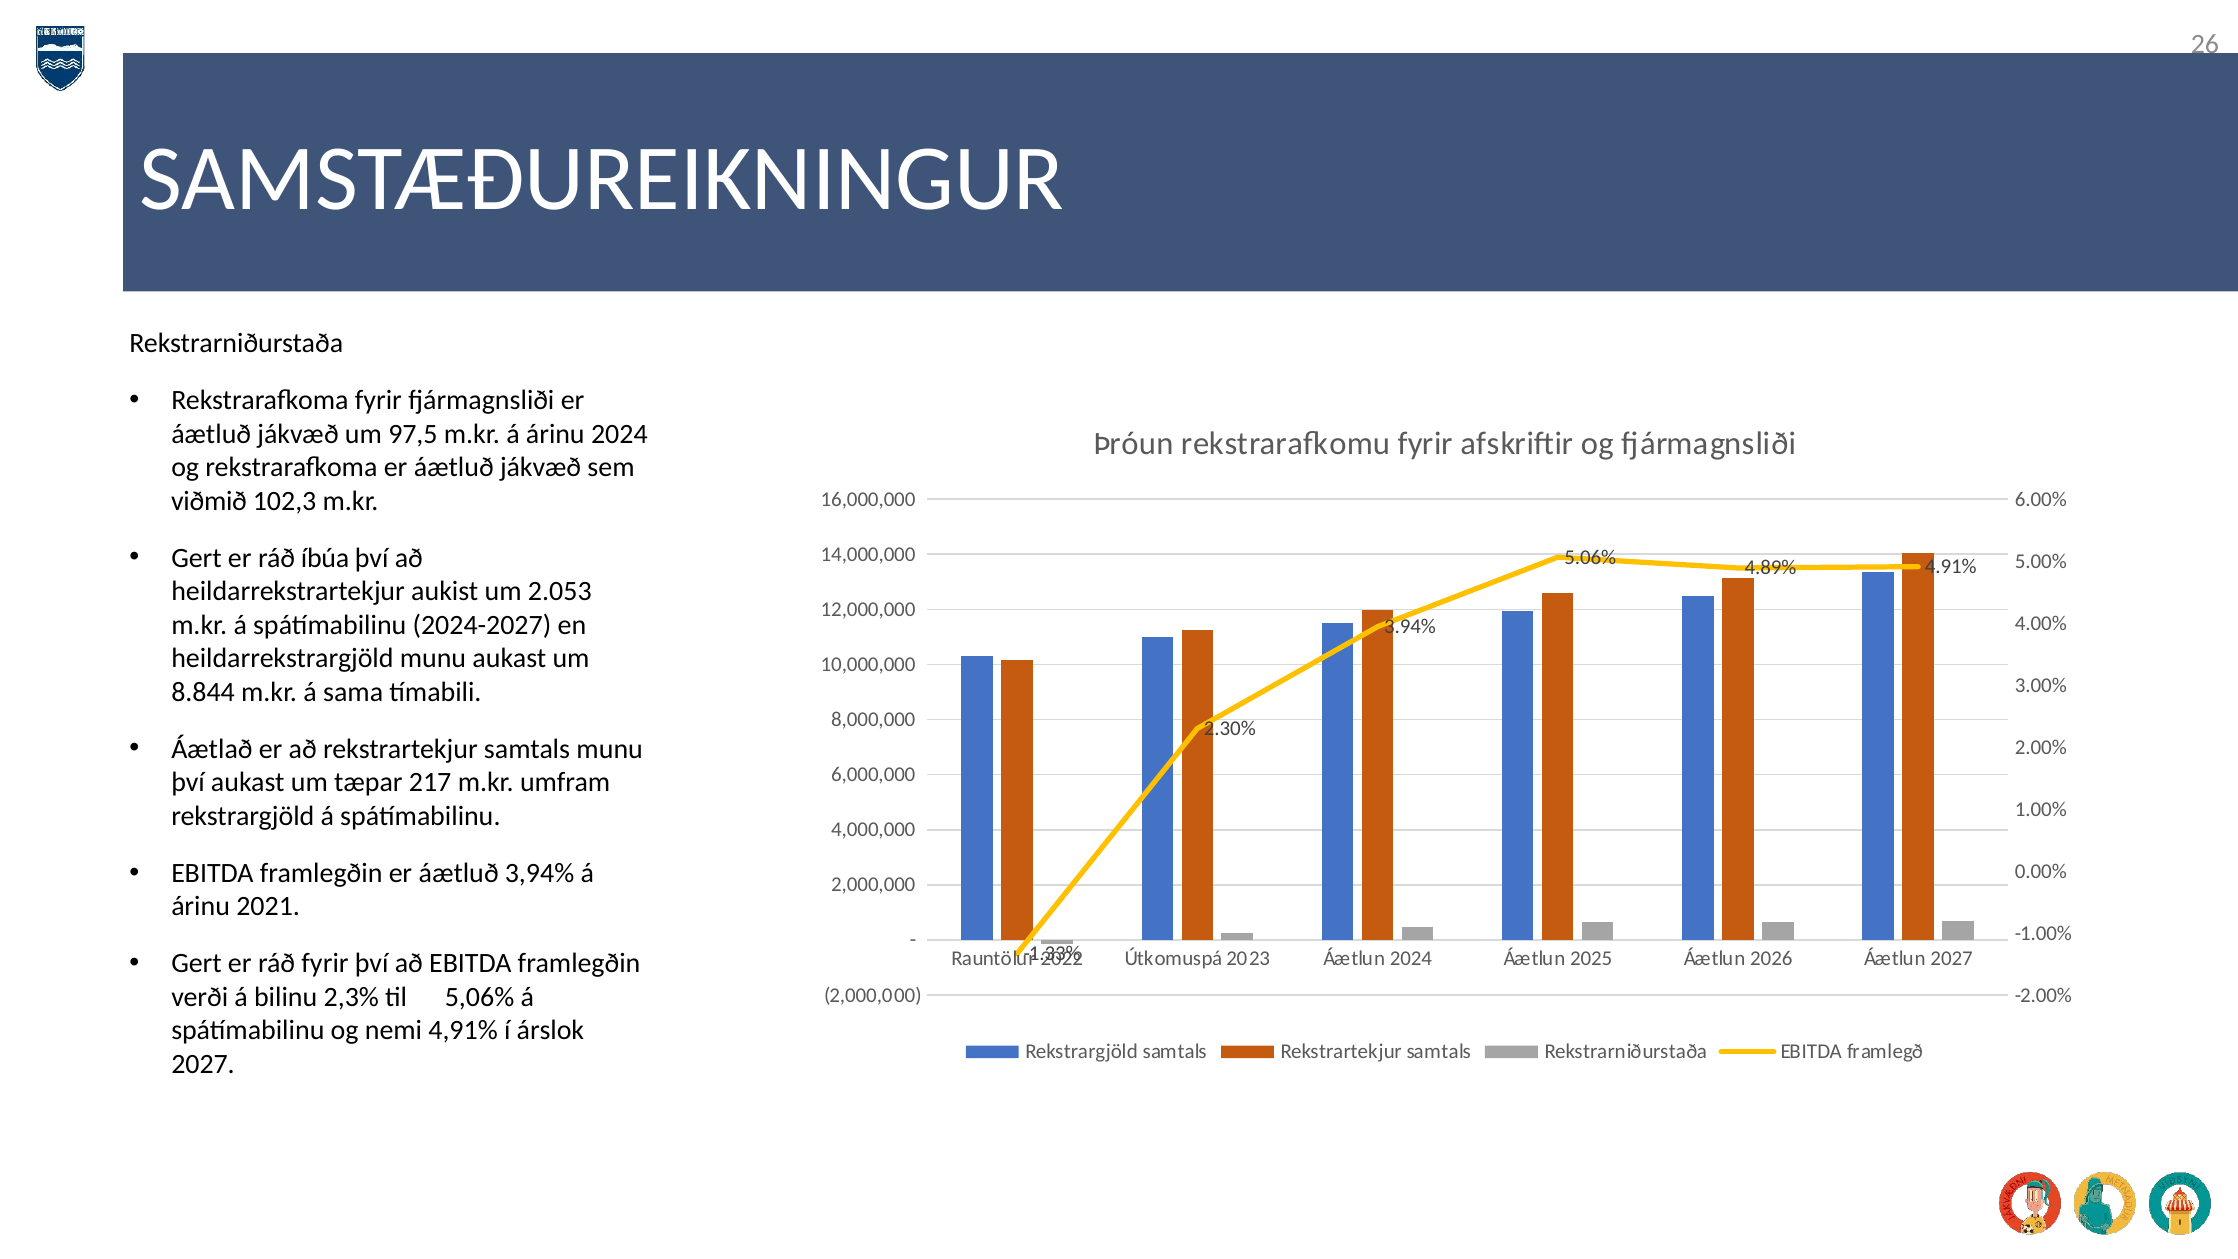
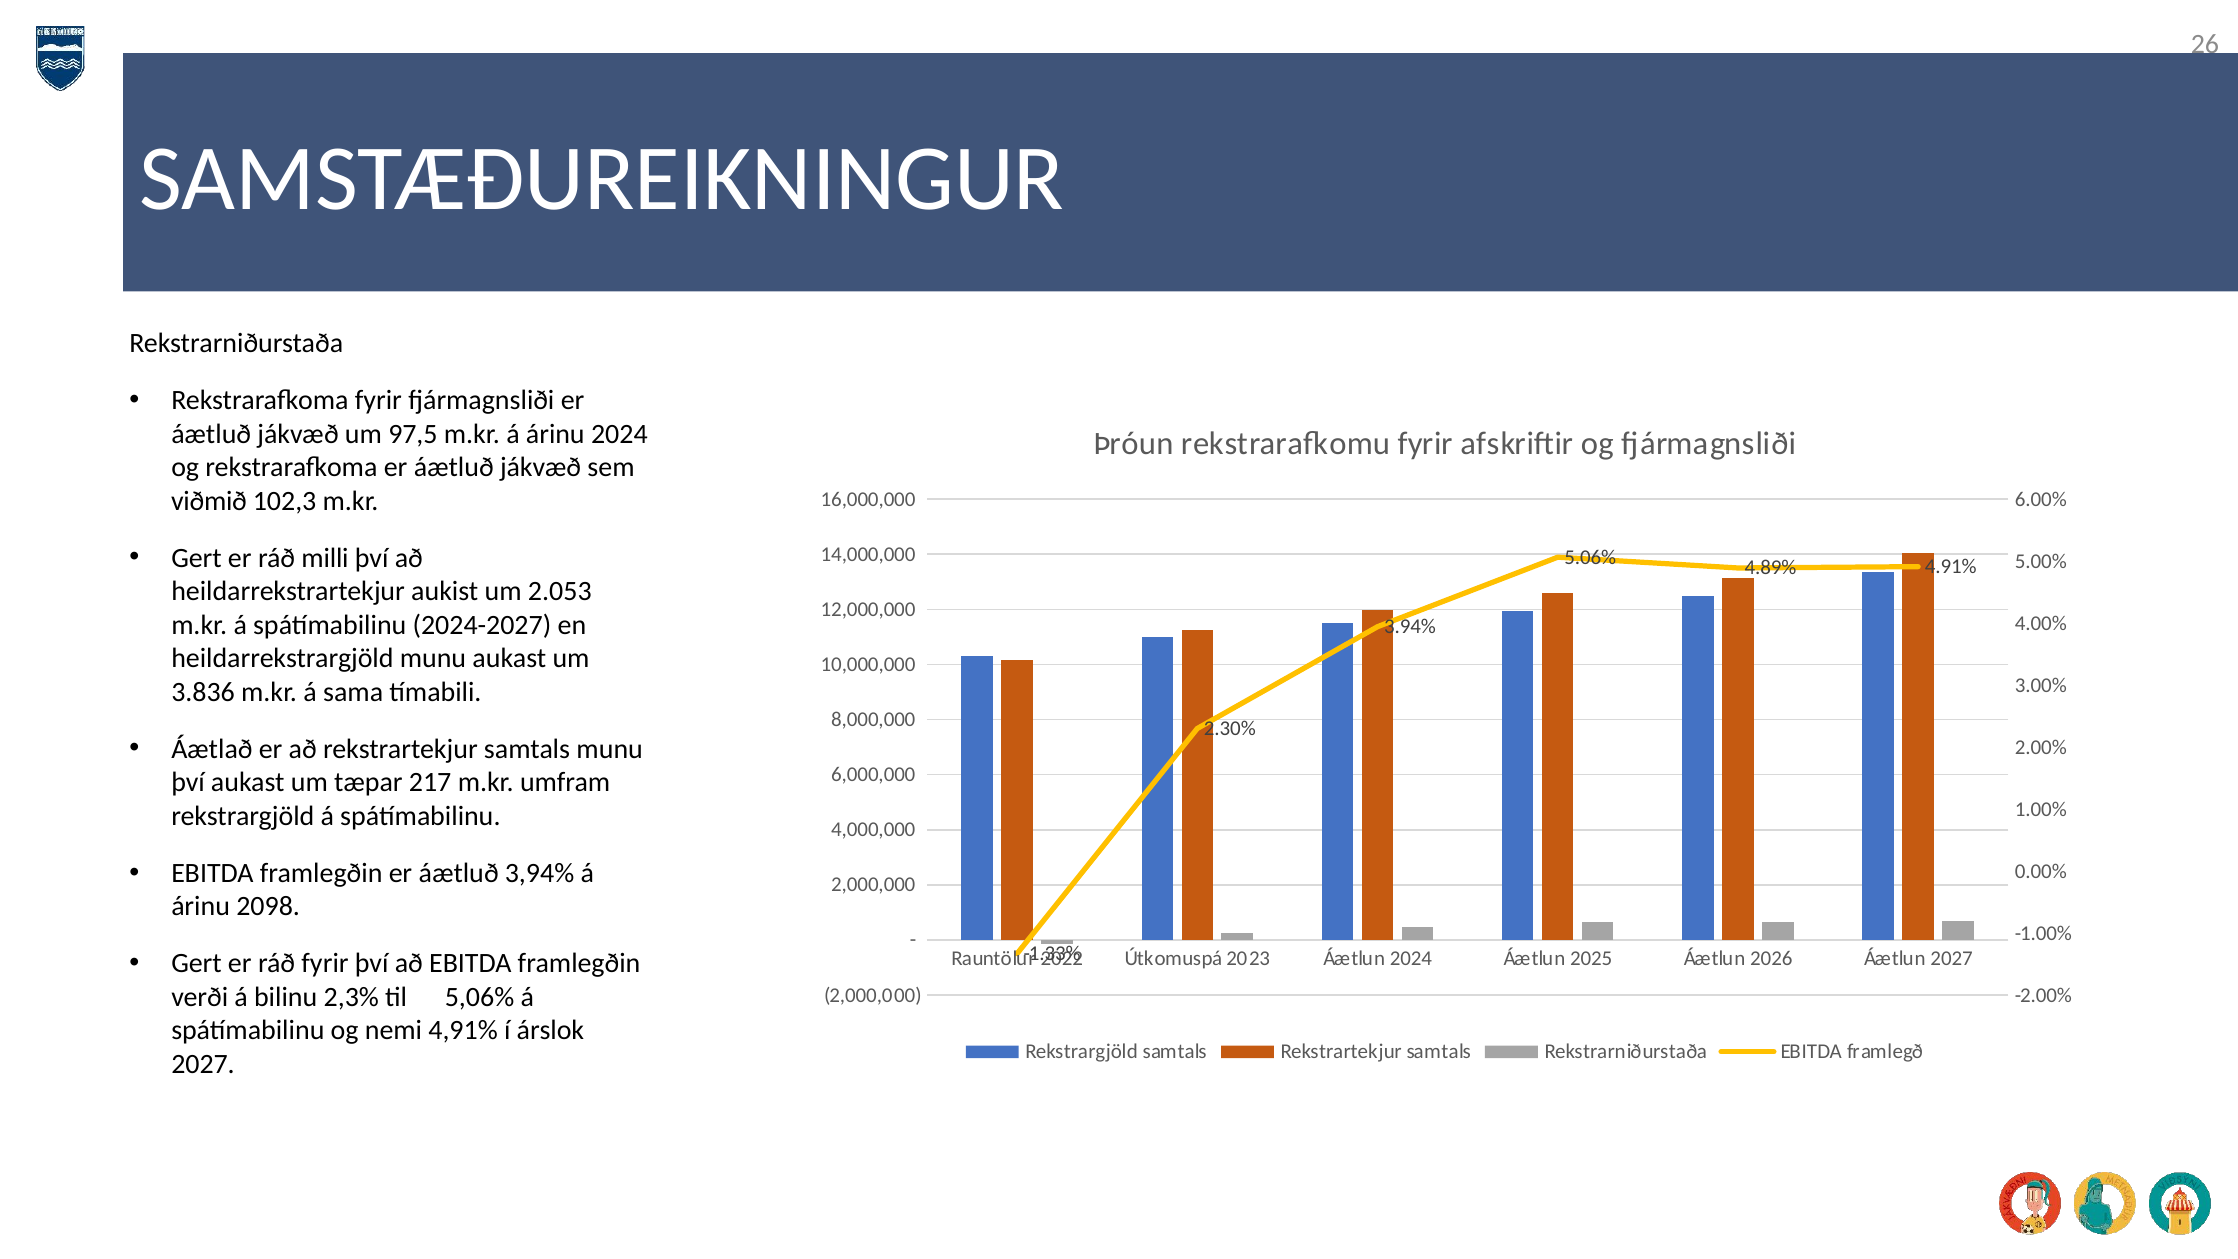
íbúa: íbúa -> milli (325, 558)
8.844: 8.844 -> 3.836 (203, 692)
2021: 2021 -> 2098 (268, 907)
